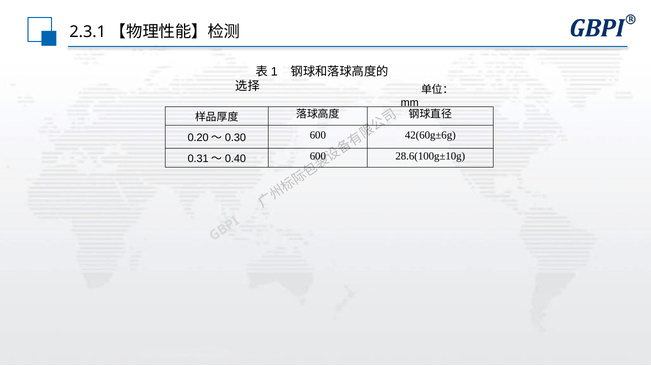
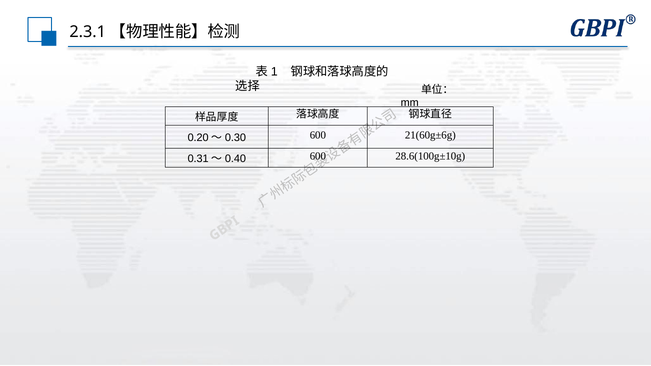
42(60g±6g: 42(60g±6g -> 21(60g±6g (430, 135)
